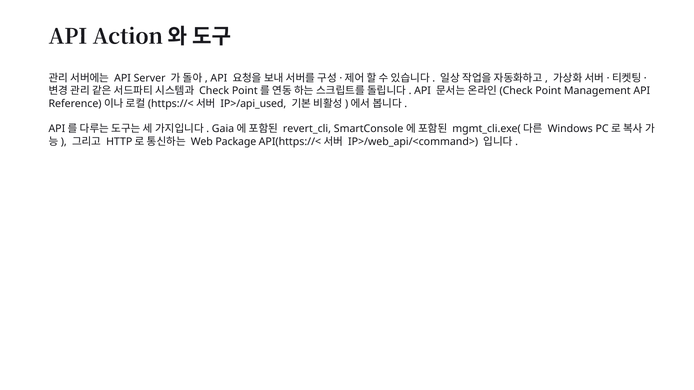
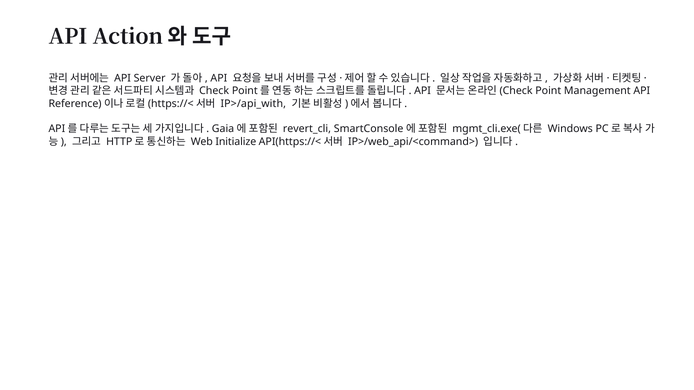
IP>/api_used: IP>/api_used -> IP>/api_with (253, 104)
Package: Package -> Initialize (236, 142)
